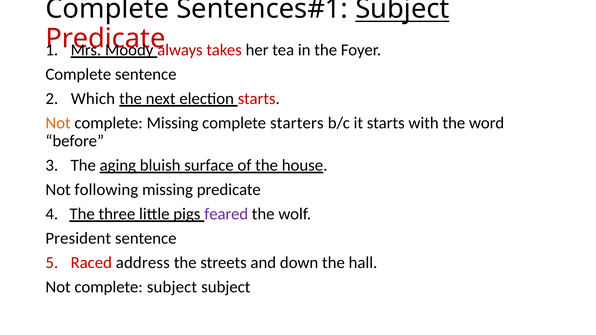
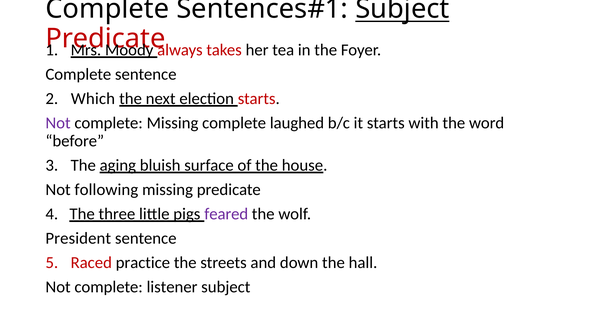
Not colour: orange -> purple (58, 123)
starters: starters -> laughed (297, 123)
address: address -> practice (143, 263)
complete subject: subject -> listener (172, 287)
